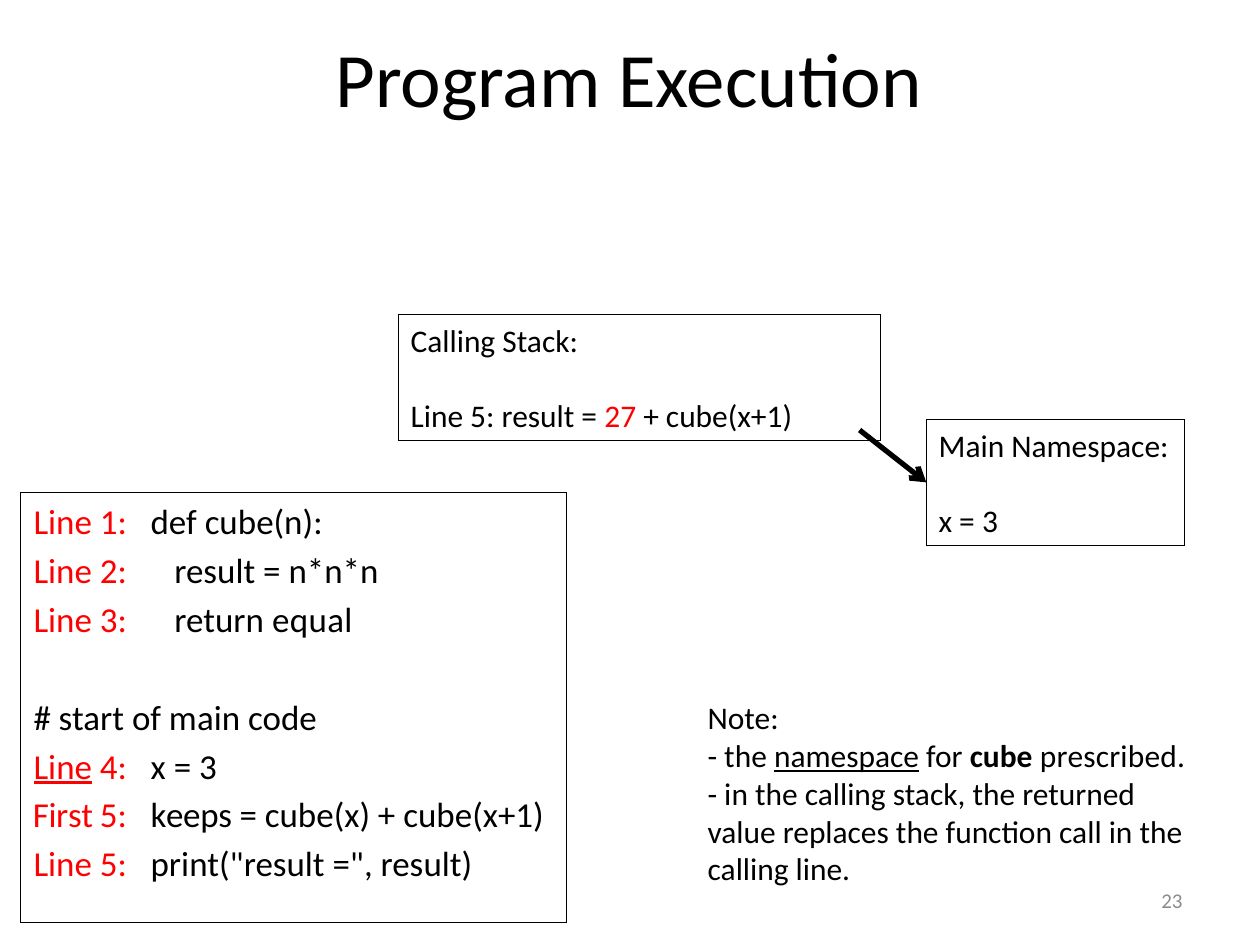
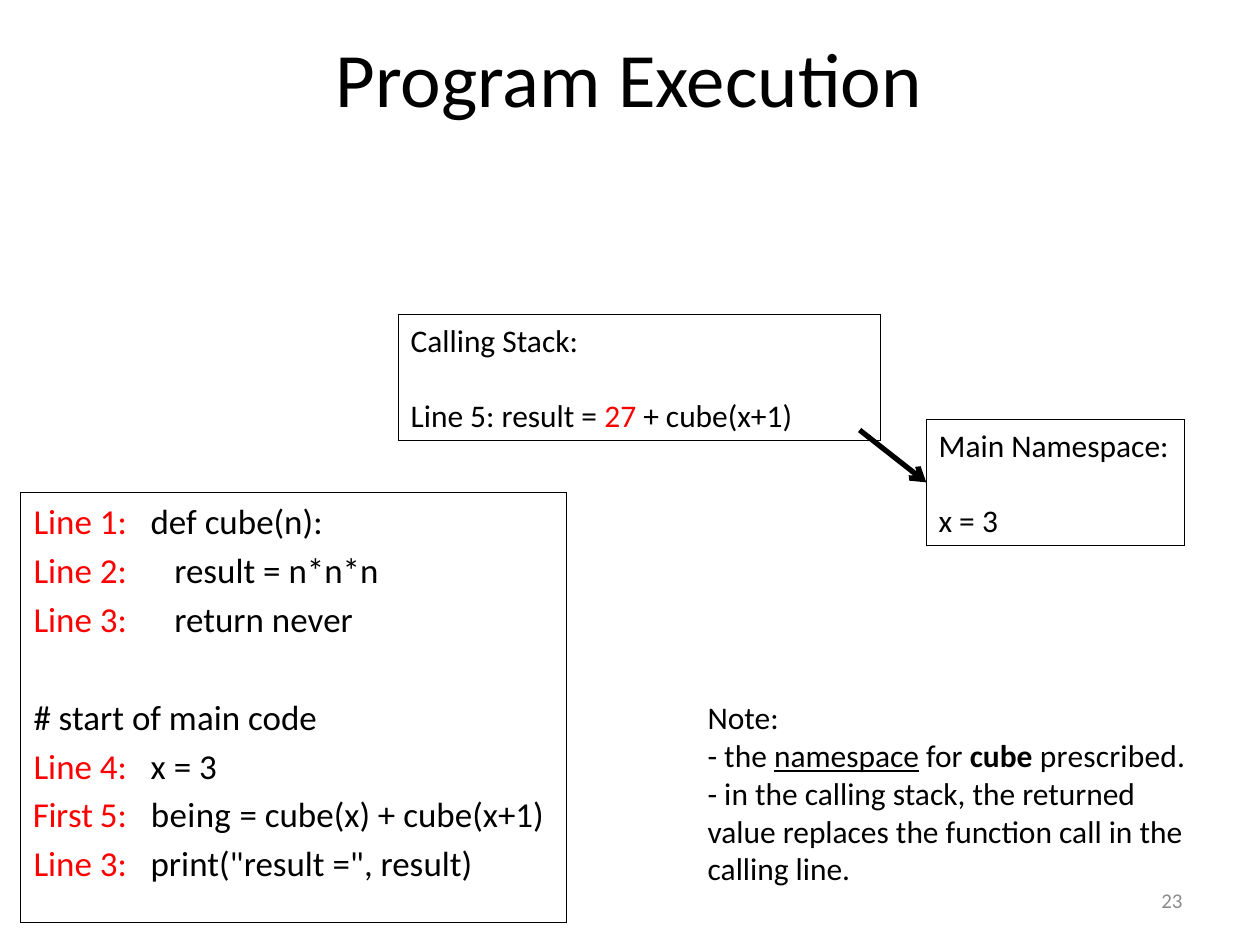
equal: equal -> never (312, 620)
Line underline: present -> none (63, 767)
keeps: keeps -> being (191, 816)
5: 5 -> 3 (113, 865)
